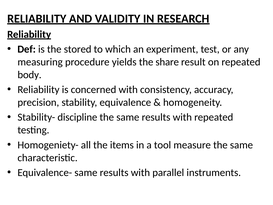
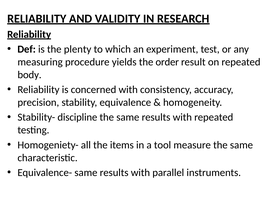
stored: stored -> plenty (78, 49)
share: share -> order (167, 62)
